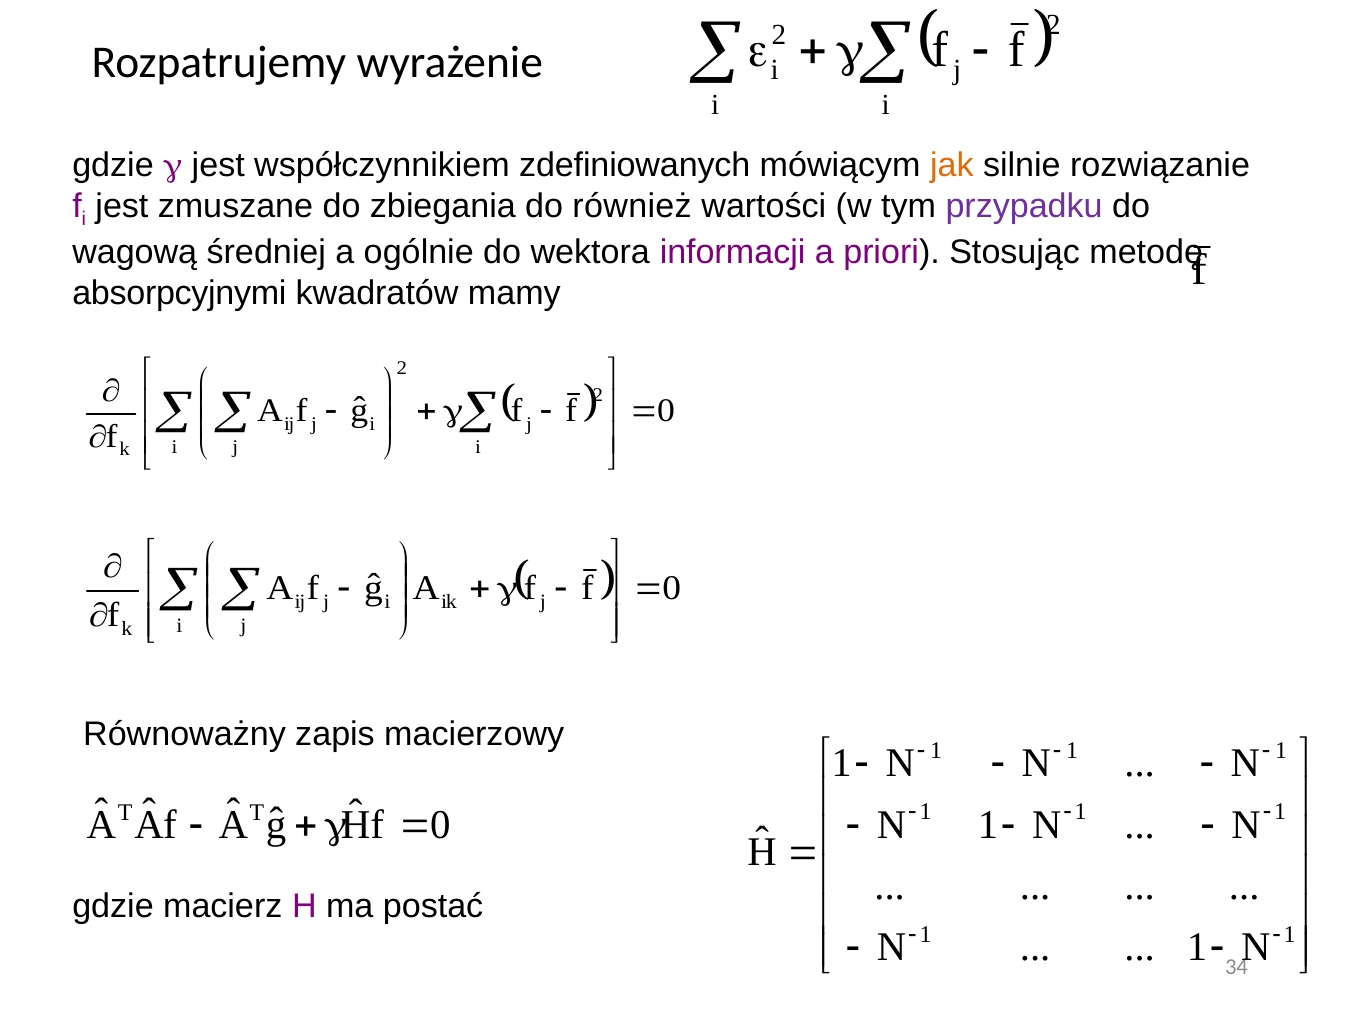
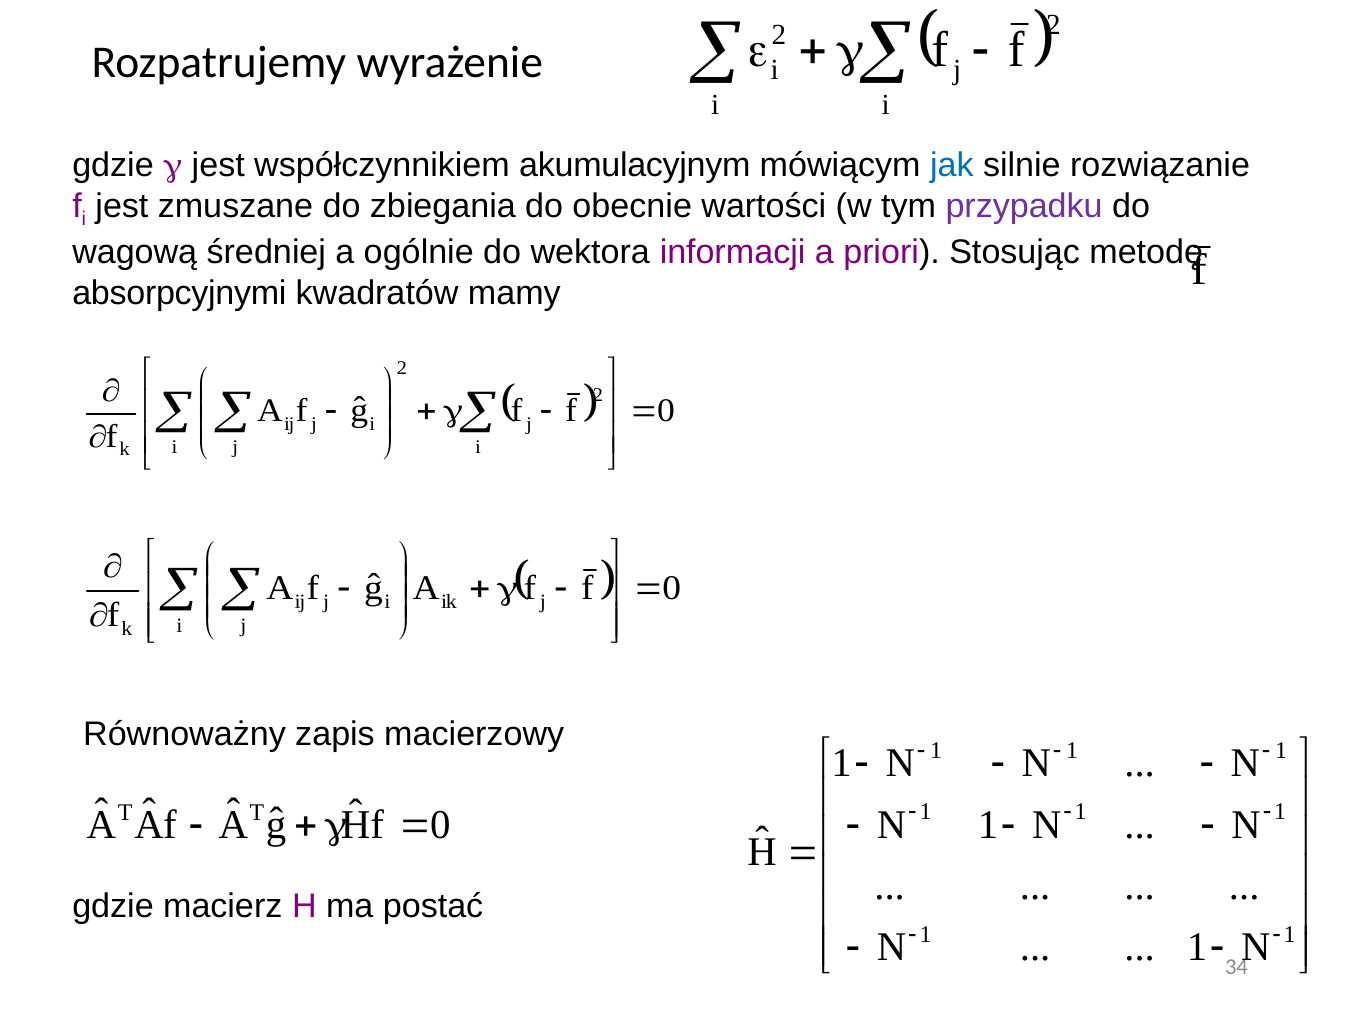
zdefiniowanych: zdefiniowanych -> akumulacyjnym (635, 165)
jak colour: orange -> blue (952, 165)
również: również -> obecnie (632, 206)
